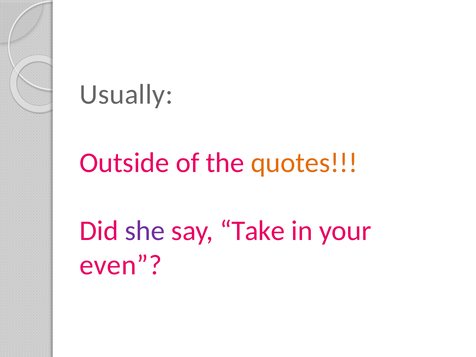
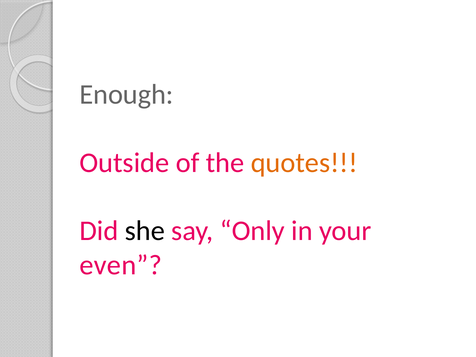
Usually: Usually -> Enough (126, 94)
she colour: purple -> black (145, 231)
Take: Take -> Only (252, 231)
